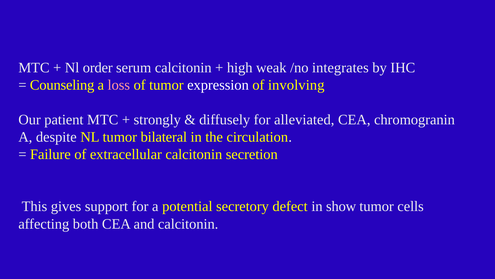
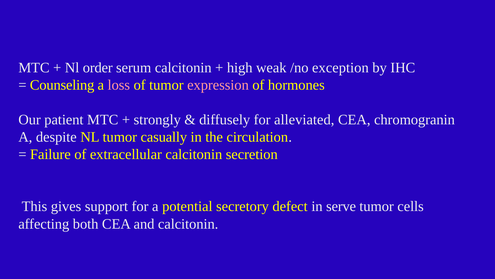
integrates: integrates -> exception (340, 67)
expression colour: white -> pink (218, 85)
involving: involving -> hormones (296, 85)
bilateral: bilateral -> casually (164, 137)
show: show -> serve (341, 206)
